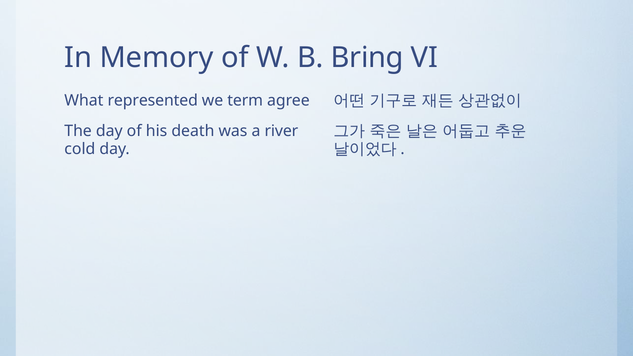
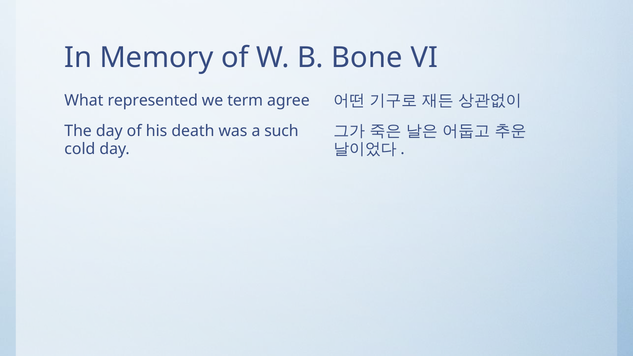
Bring: Bring -> Bone (367, 58)
river: river -> such (281, 131)
